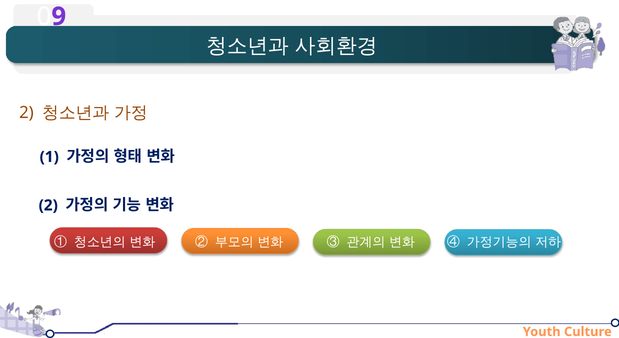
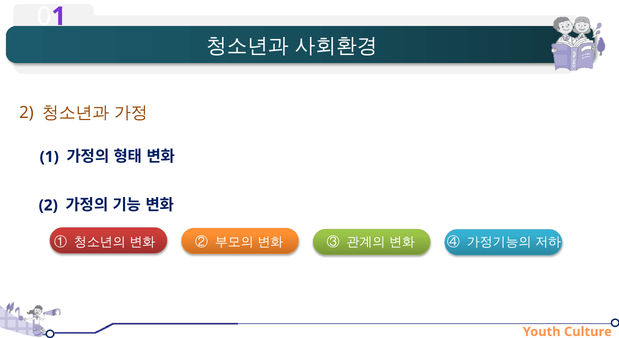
9: 9 -> 1 (59, 16)
